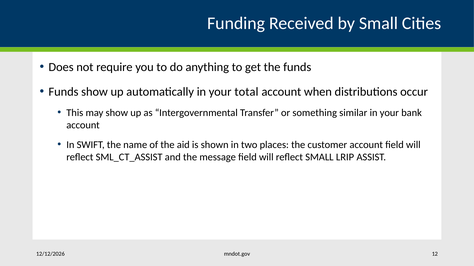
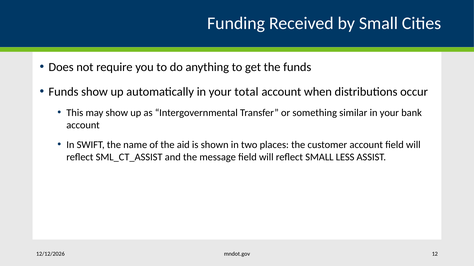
LRIP: LRIP -> LESS (345, 158)
